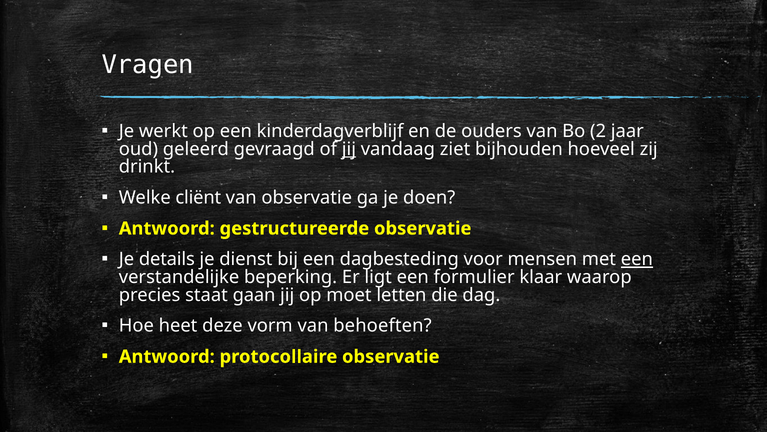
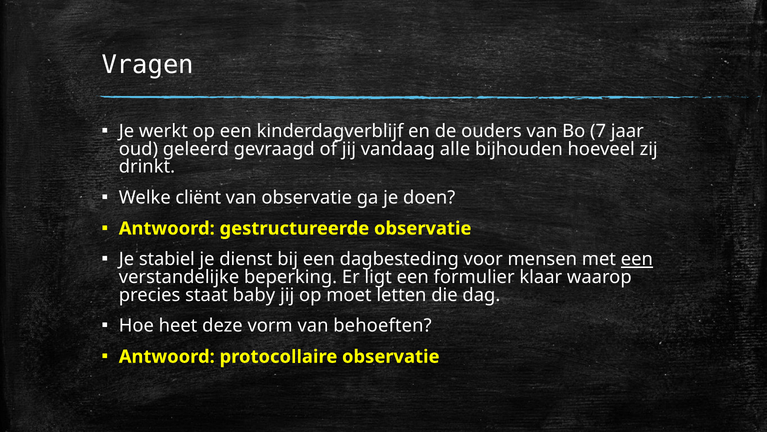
2: 2 -> 7 (598, 131)
jij underline: present -> none (349, 149)
ziet: ziet -> alle (455, 149)
details: details -> stabiel (167, 259)
gaan: gaan -> baby (254, 295)
